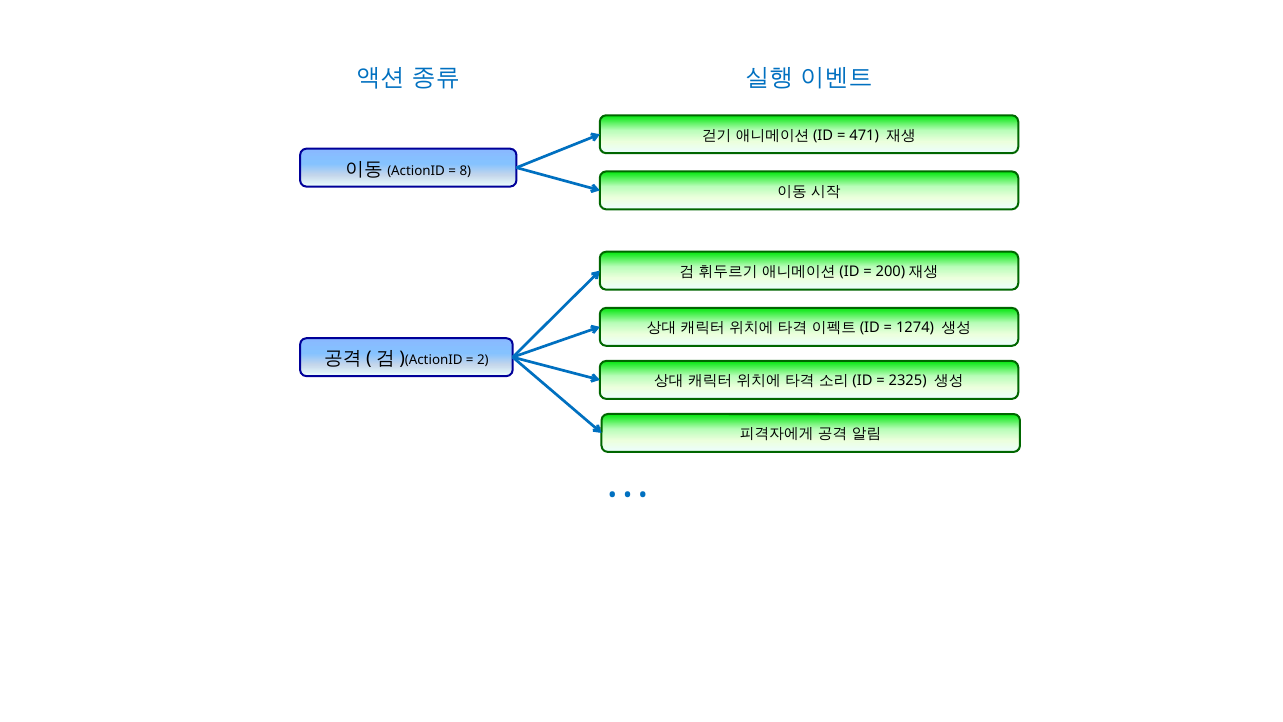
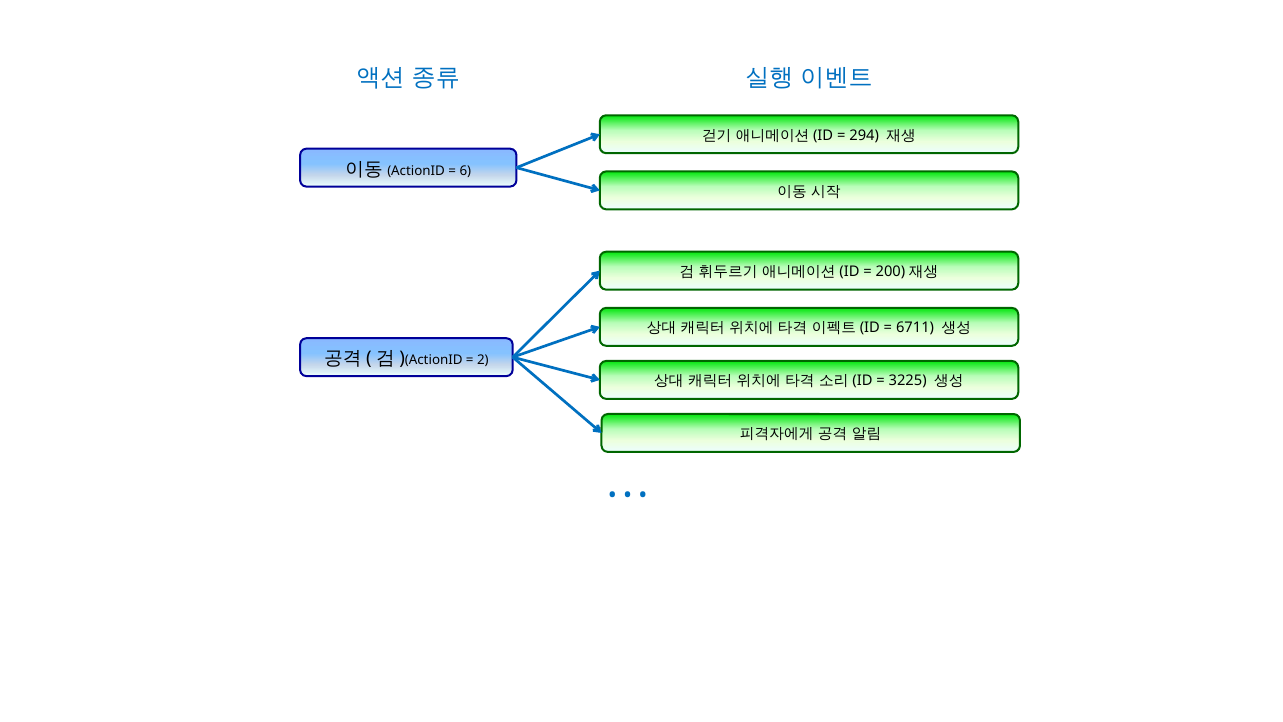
471: 471 -> 294 (864, 135)
8: 8 -> 6 (465, 171)
1274: 1274 -> 6711 (915, 328)
2325: 2325 -> 3225 (908, 381)
